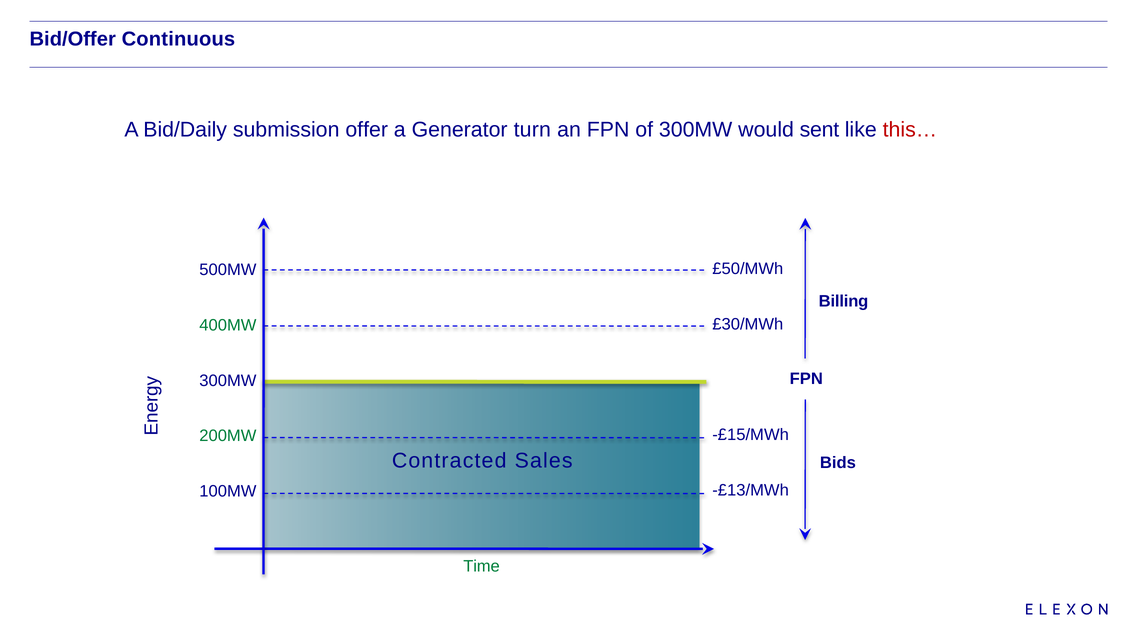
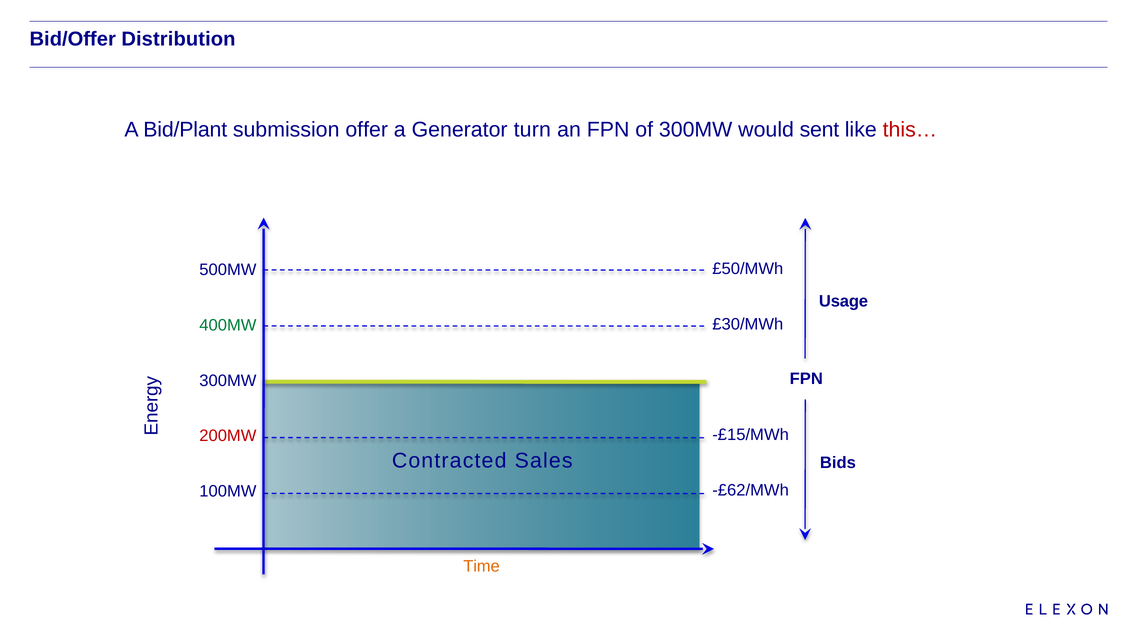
Continuous: Continuous -> Distribution (178, 39)
Bid/Daily: Bid/Daily -> Bid/Plant (185, 130)
Billing: Billing -> Usage (844, 302)
200MW colour: green -> red (228, 436)
-£13/MWh: -£13/MWh -> -£62/MWh (751, 491)
Time colour: green -> orange (482, 567)
